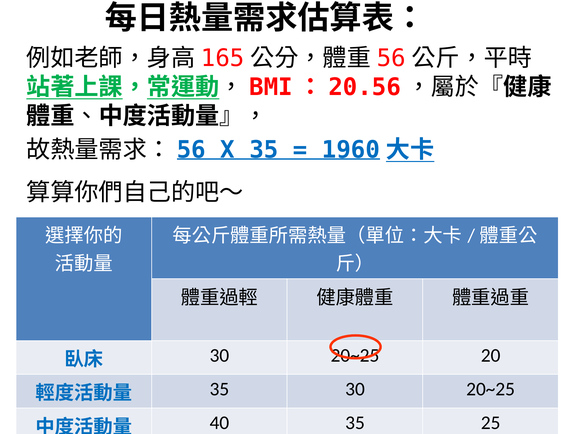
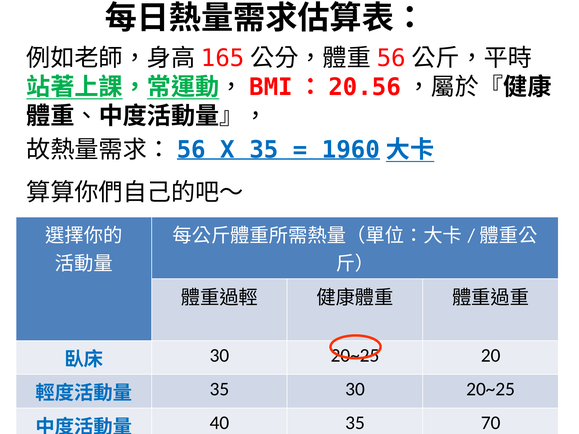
25: 25 -> 70 (491, 423)
